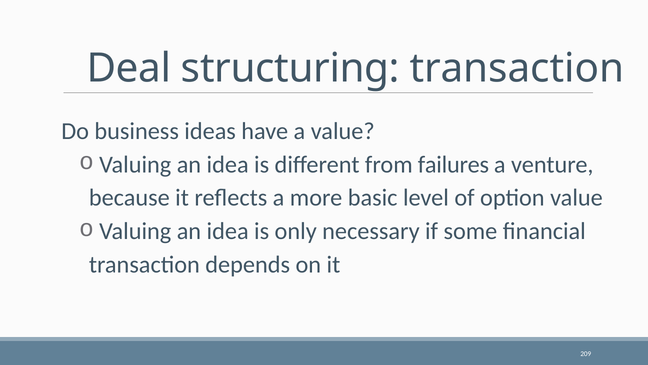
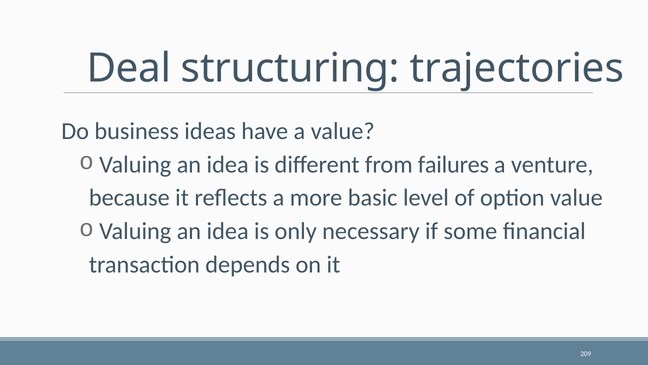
structuring transaction: transaction -> trajectories (517, 68)
